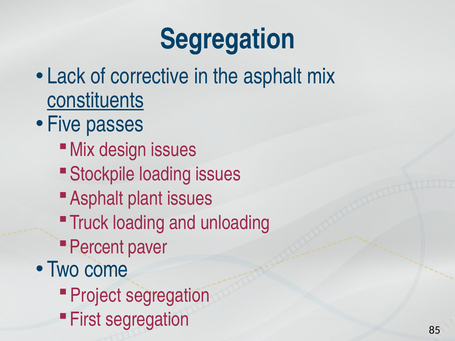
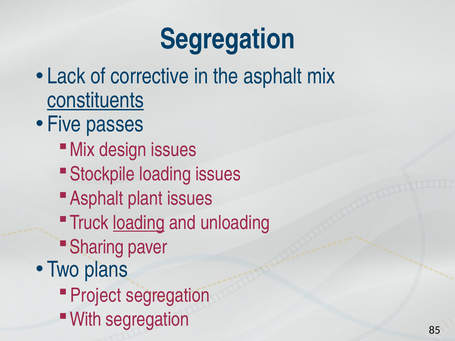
loading underline: none -> present (139, 223)
Percent: Percent -> Sharing (97, 247)
come: come -> plans (106, 270)
First: First -> With (86, 320)
